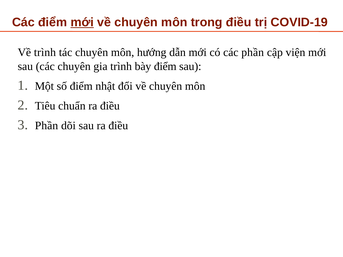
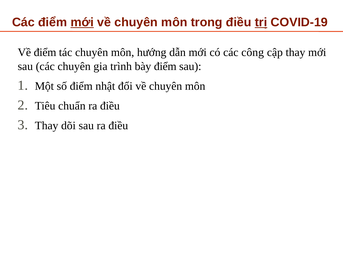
trị underline: none -> present (261, 22)
Về trình: trình -> điểm (45, 53)
các phần: phần -> công (253, 53)
cập viện: viện -> thay (295, 53)
Phần: Phần -> Thay (47, 126)
